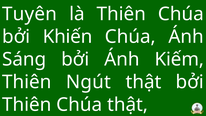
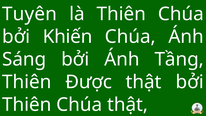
Kiếm: Kiếm -> Tầng (179, 59)
Ngút: Ngút -> Được (89, 82)
